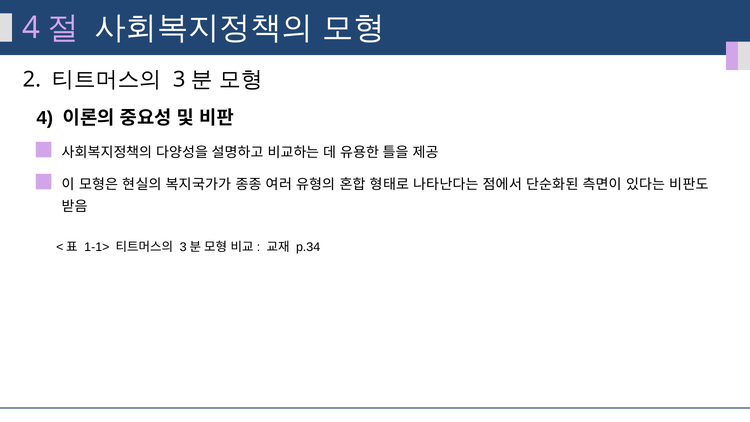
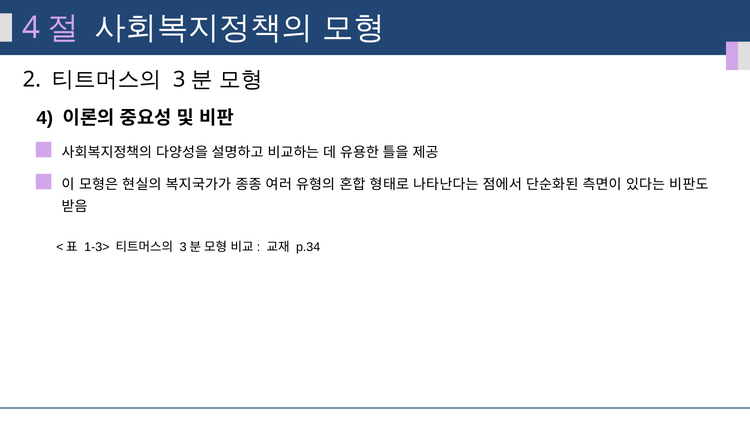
1-1>: 1-1> -> 1-3> (97, 247)
